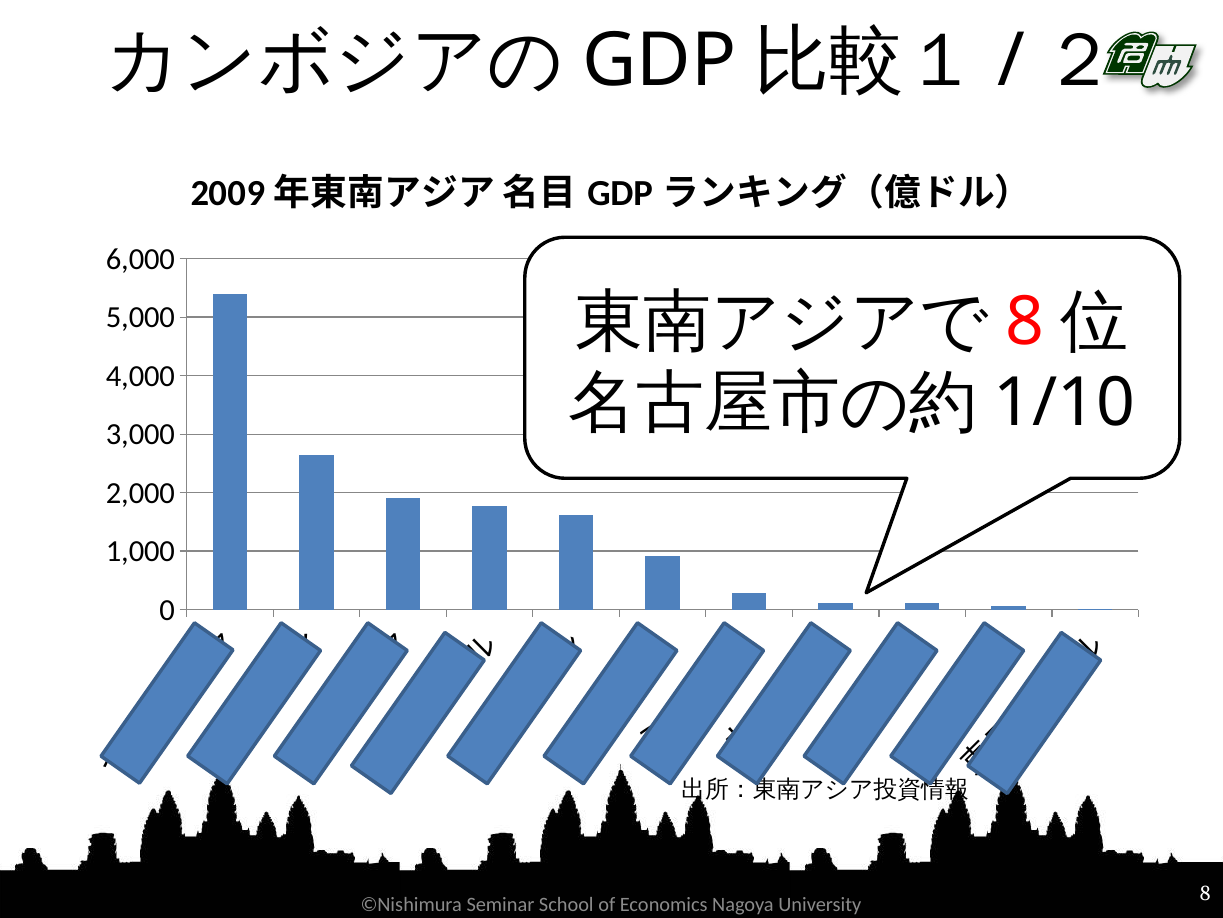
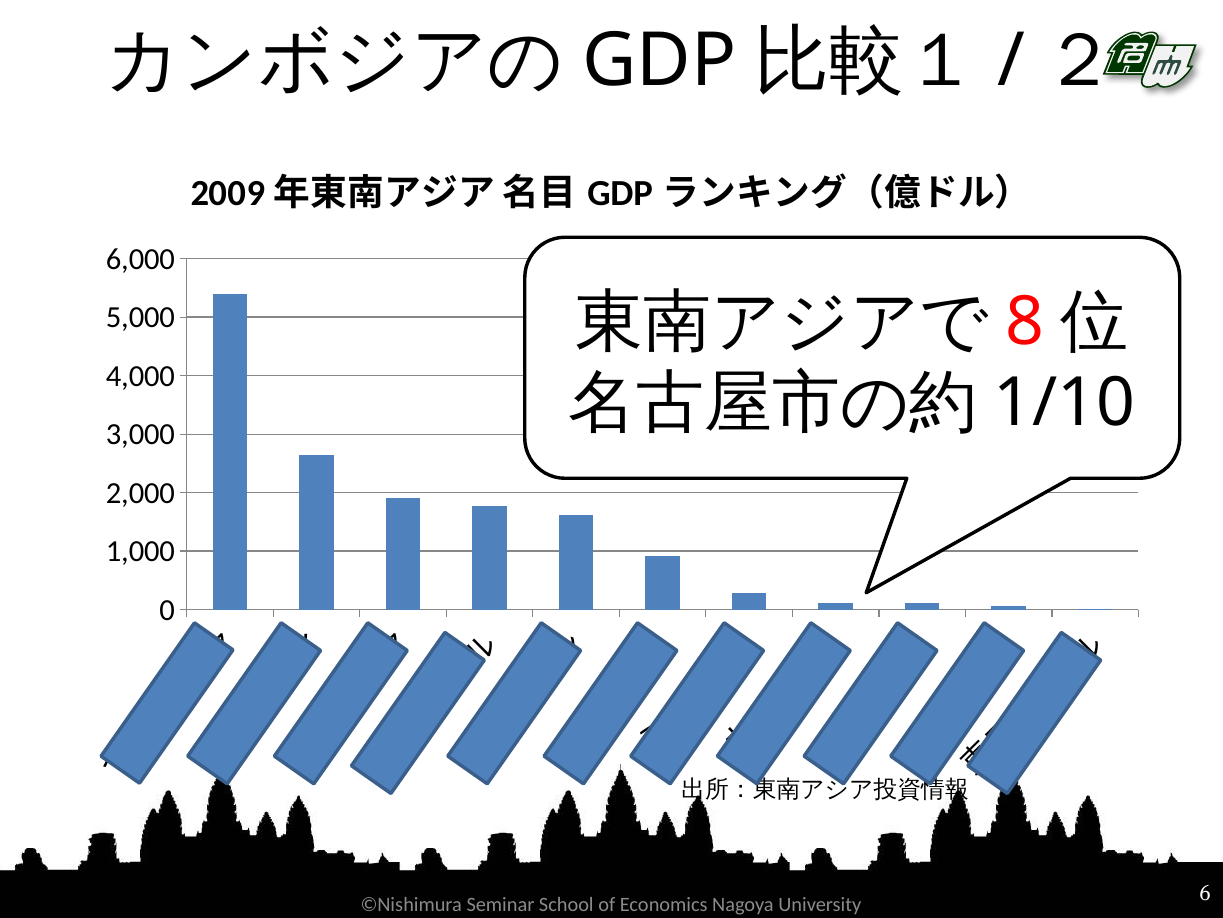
University 8: 8 -> 6 (1205, 893)
